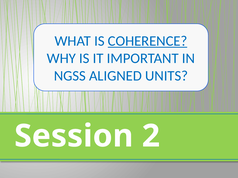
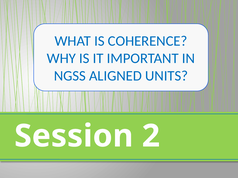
COHERENCE underline: present -> none (148, 41)
